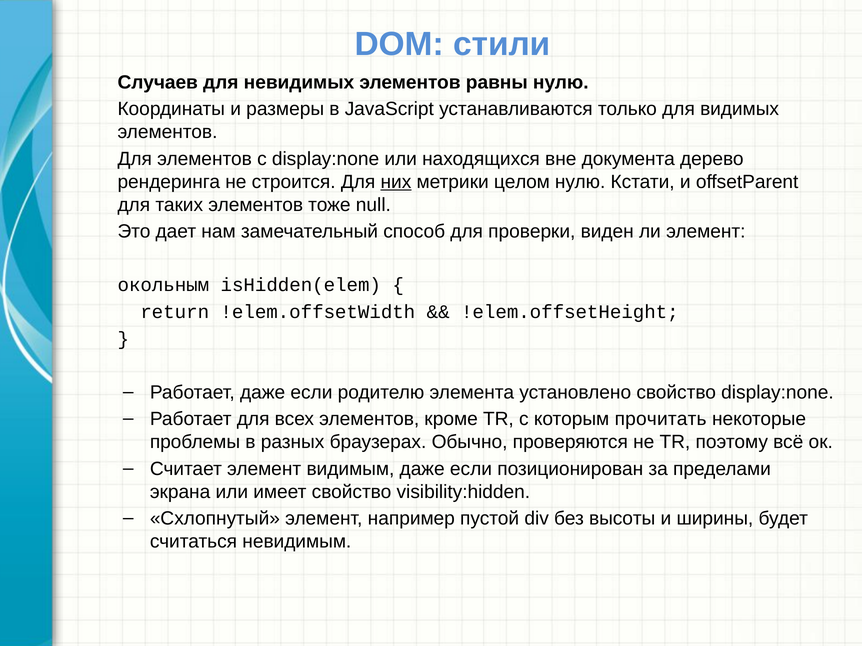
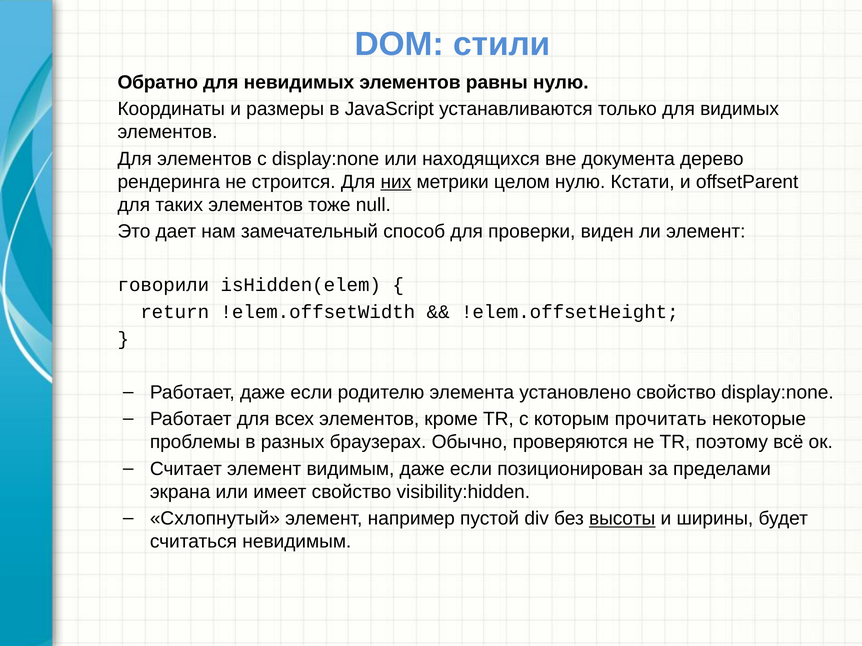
Случаев: Случаев -> Обратно (158, 82)
окольным: окольным -> говорили (163, 285)
высоты underline: none -> present (622, 519)
